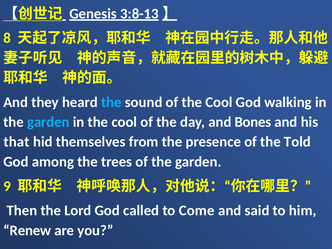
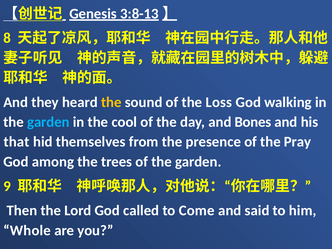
the colour: light blue -> yellow (111, 102)
of the Cool: Cool -> Loss (219, 102)
Told: Told -> Pray (298, 142)
Renew: Renew -> Whole (27, 230)
